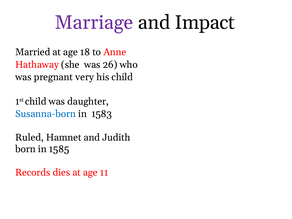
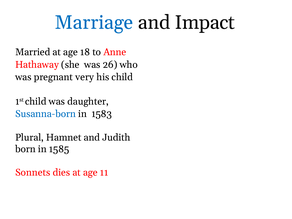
Marriage colour: purple -> blue (94, 23)
Ruled: Ruled -> Plural (30, 137)
Records: Records -> Sonnets (33, 173)
